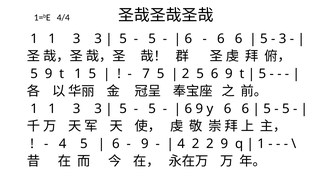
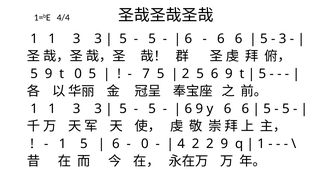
t 1: 1 -> 0 (78, 74)
4: 4 -> 1 (63, 144)
9: 9 -> 0 (145, 144)
